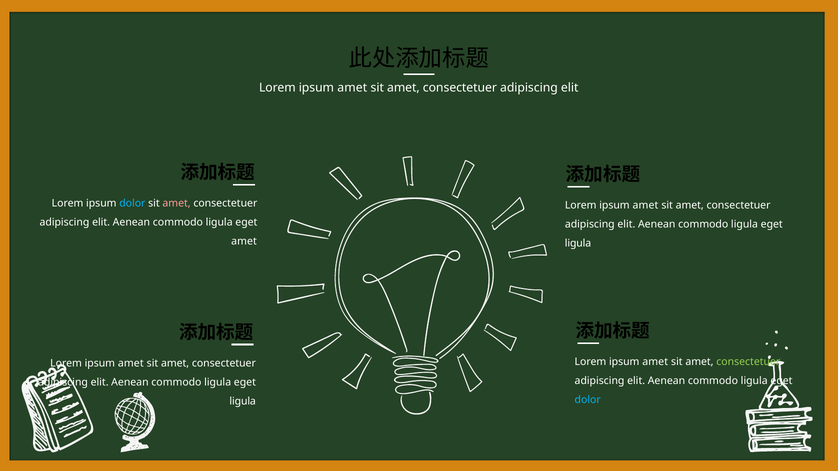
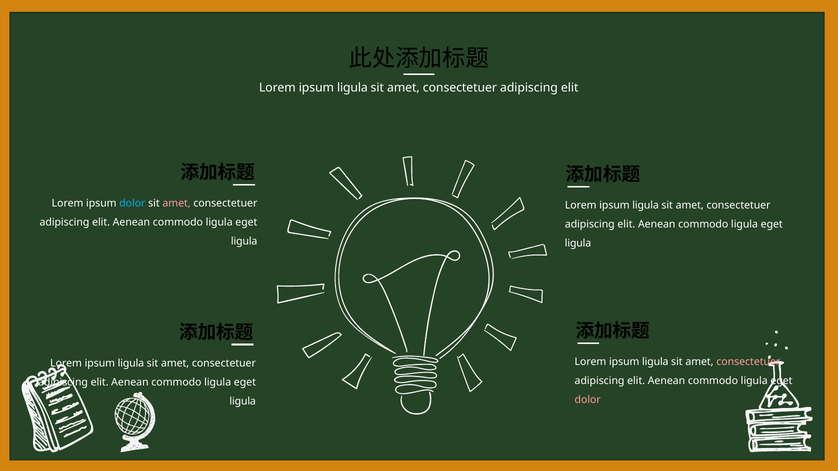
amet: amet -> ligula (352, 88)
amet: amet -> ligula (646, 206)
amet: amet -> ligula (244, 241)
amet: amet -> ligula (655, 362)
consectetuer colour: light green -> pink (748, 362)
amet: amet -> ligula (131, 364)
dolor colour: light blue -> pink (588, 400)
